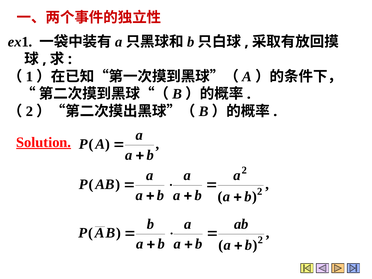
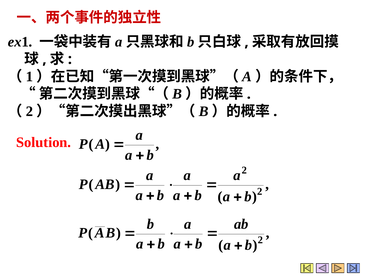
Solution underline: present -> none (44, 142)
